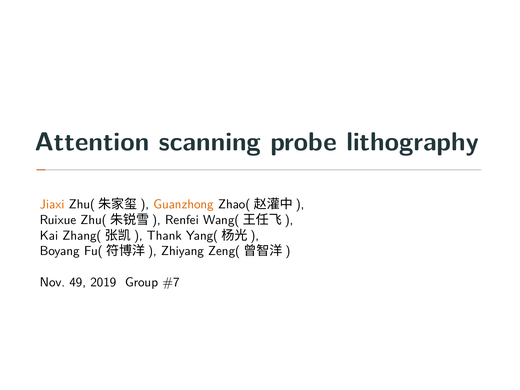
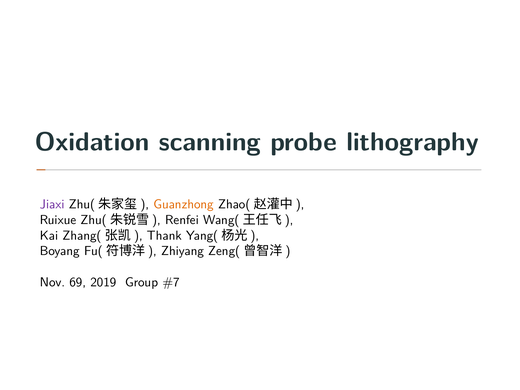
Attention: Attention -> Oxidation (92, 142)
Jiaxi colour: orange -> purple (52, 204)
49: 49 -> 69 (78, 282)
